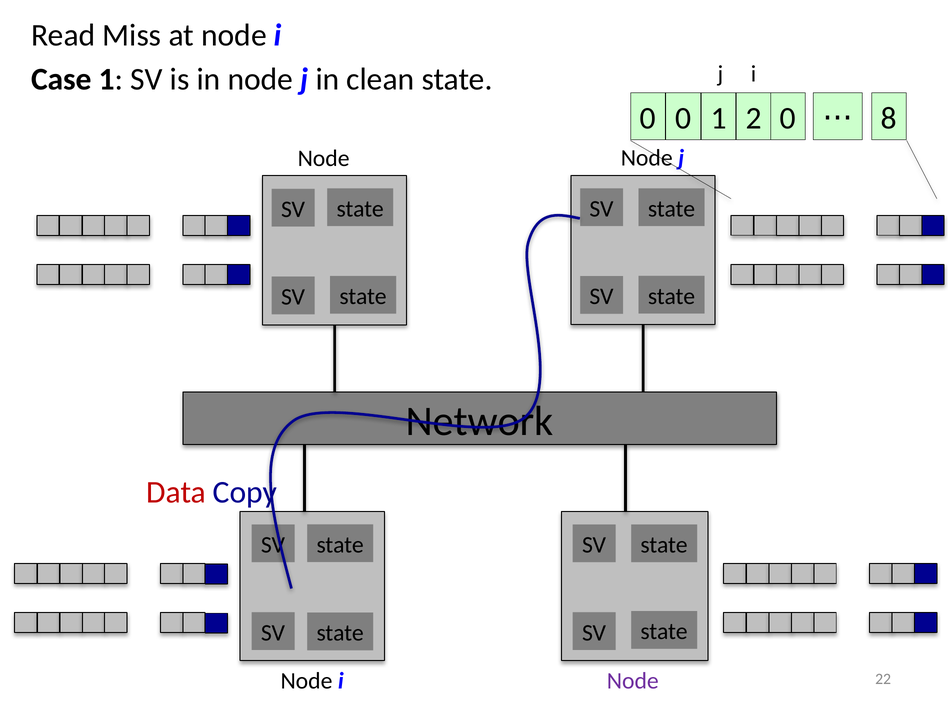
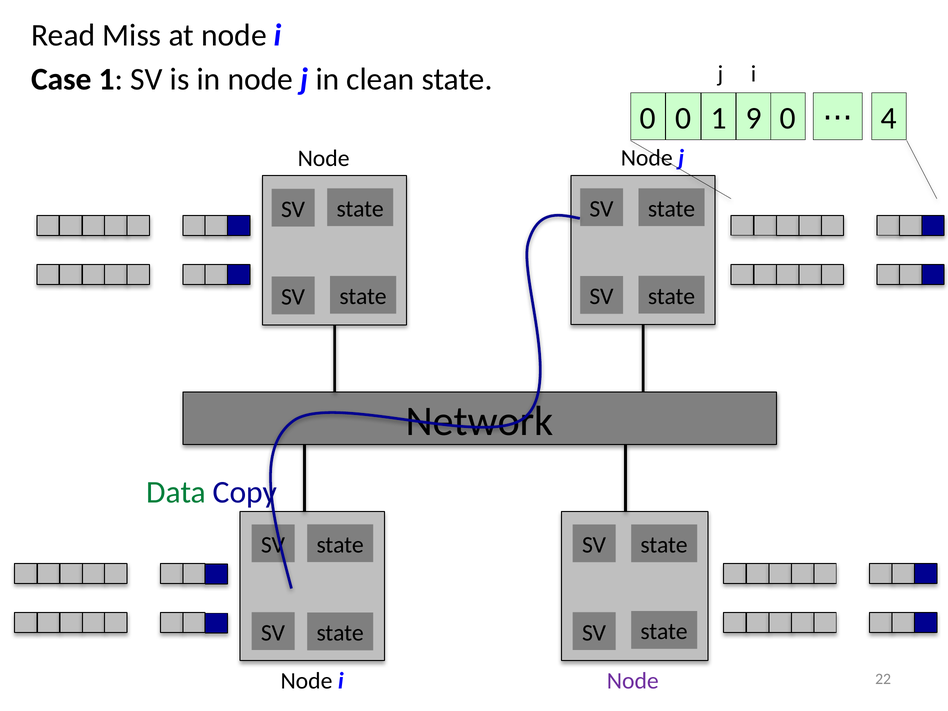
2: 2 -> 9 (754, 118)
8: 8 -> 4 (889, 118)
Data colour: red -> green (176, 492)
